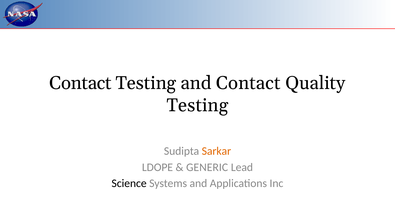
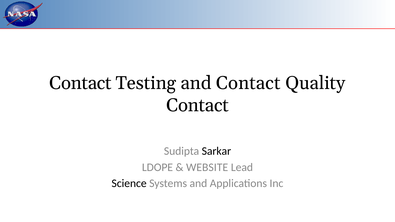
Testing: Testing -> Contact (198, 105)
Sarkar colour: orange -> black (216, 151)
GENERIC: GENERIC -> WEBSITE (207, 167)
